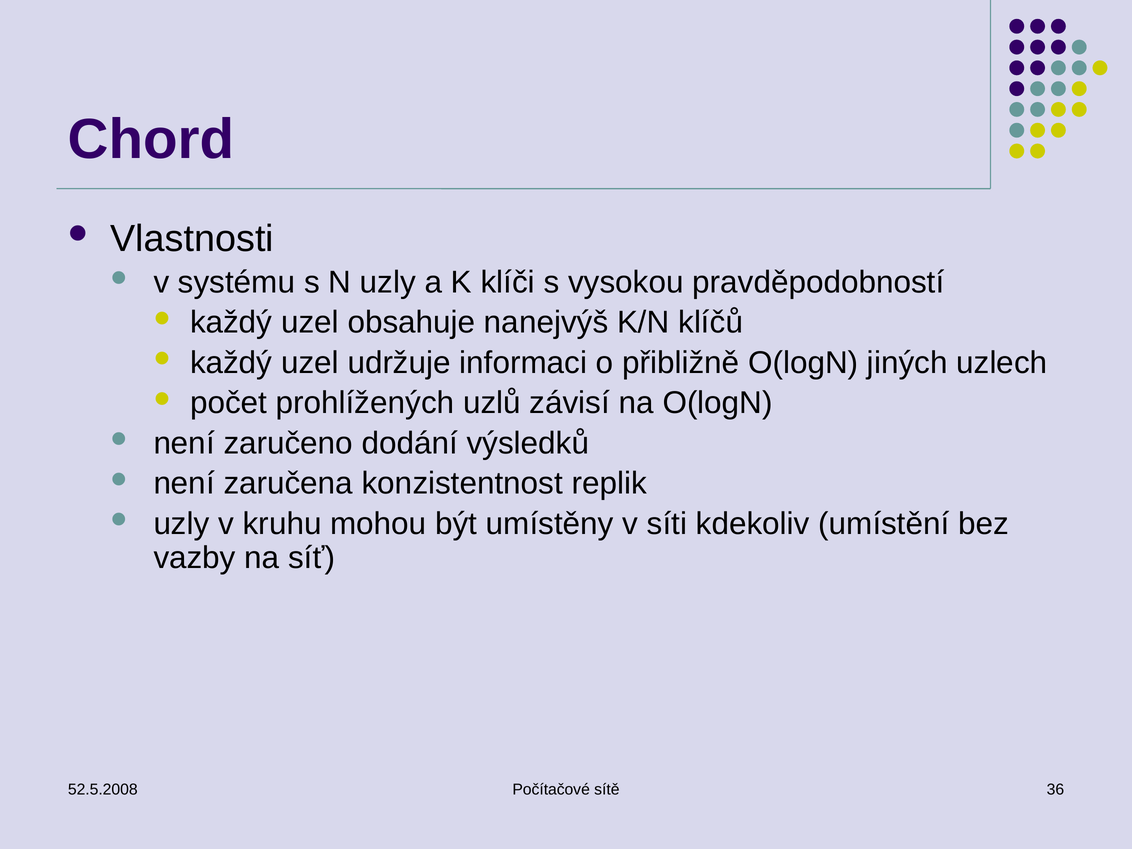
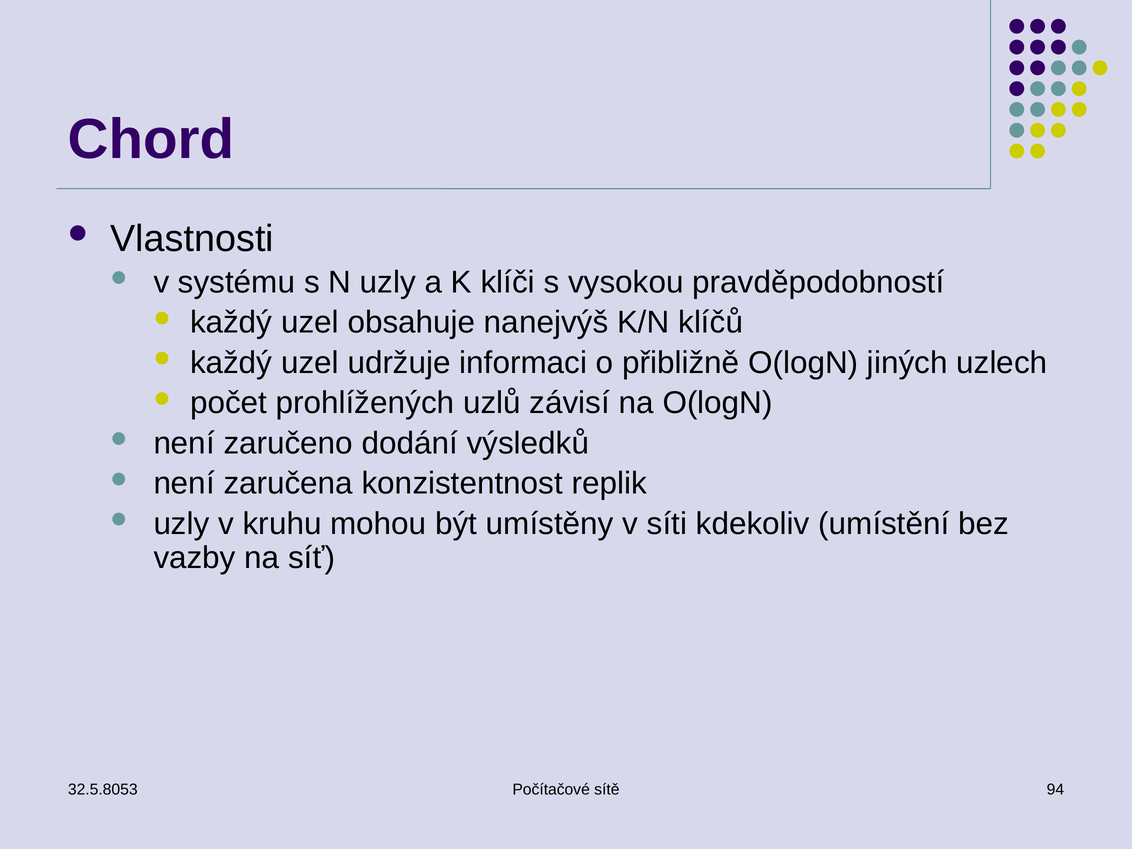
52.5.2008: 52.5.2008 -> 32.5.8053 (103, 790)
36: 36 -> 94 (1055, 790)
